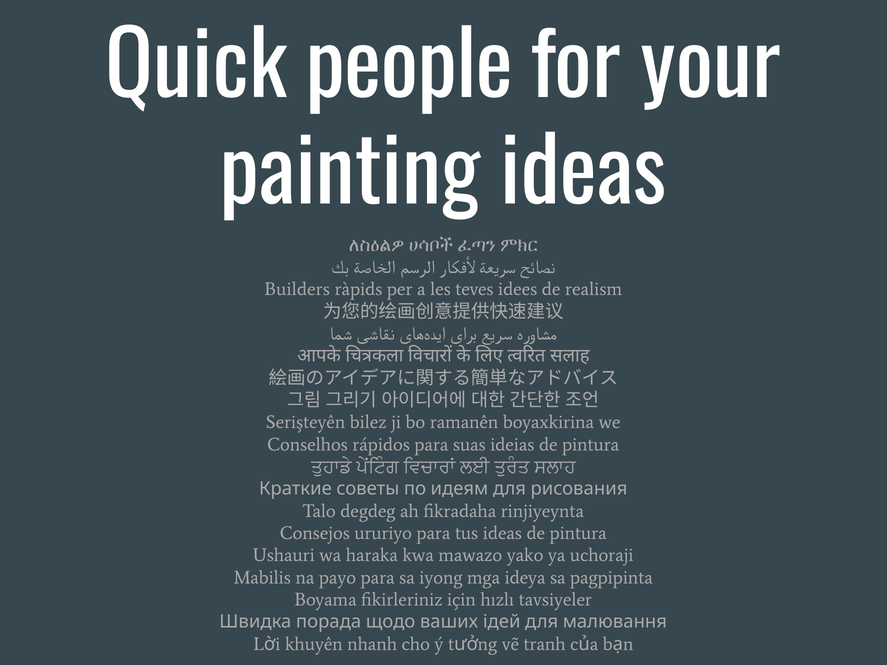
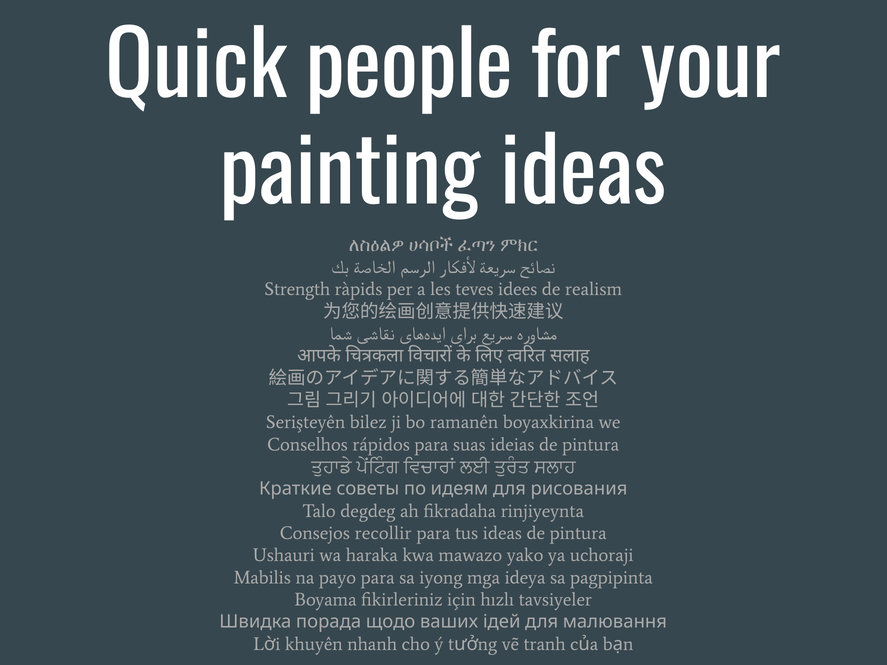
Builders: Builders -> Strength (297, 290)
ururiyo: ururiyo -> recollir (383, 533)
